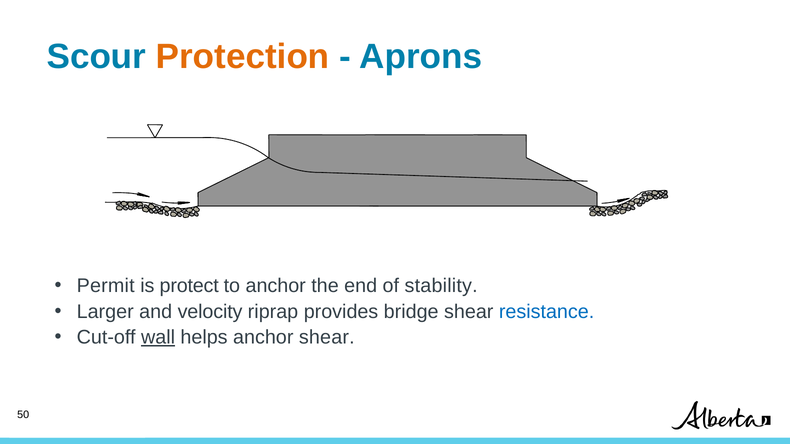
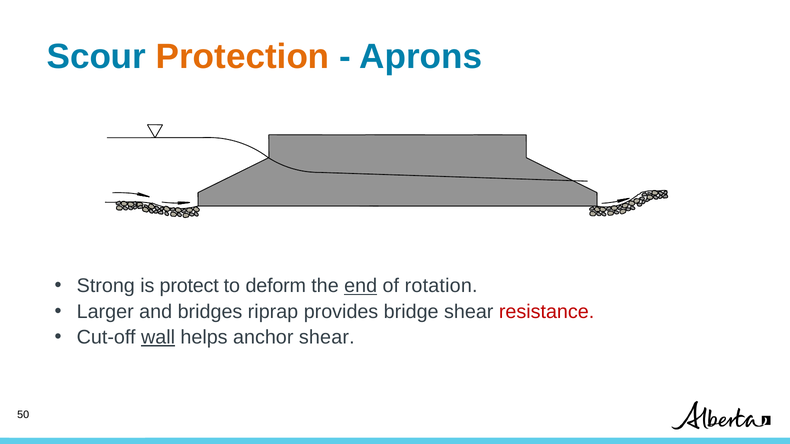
Permit: Permit -> Strong (106, 286)
to anchor: anchor -> deform (276, 286)
end underline: none -> present (361, 286)
stability: stability -> rotation (441, 286)
velocity: velocity -> bridges (210, 312)
resistance colour: blue -> red (547, 312)
